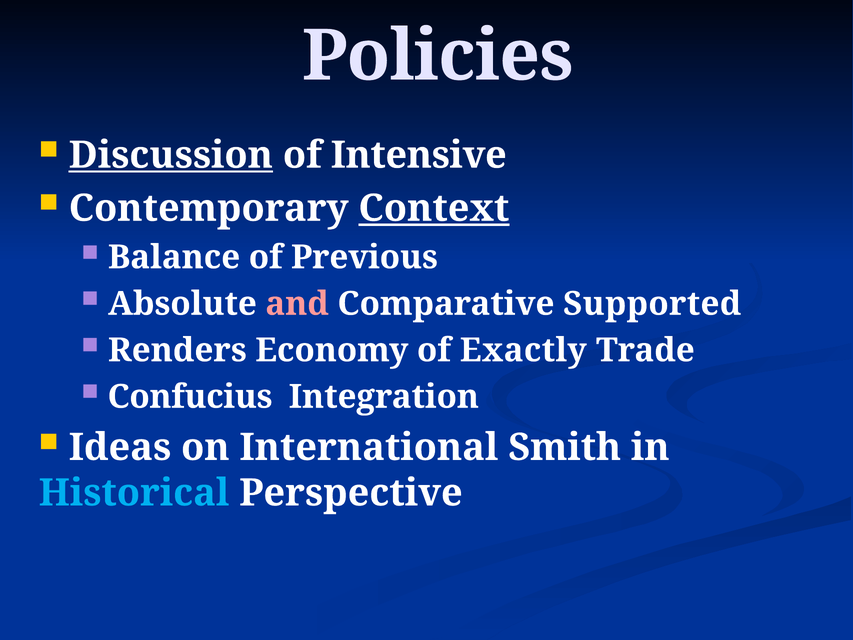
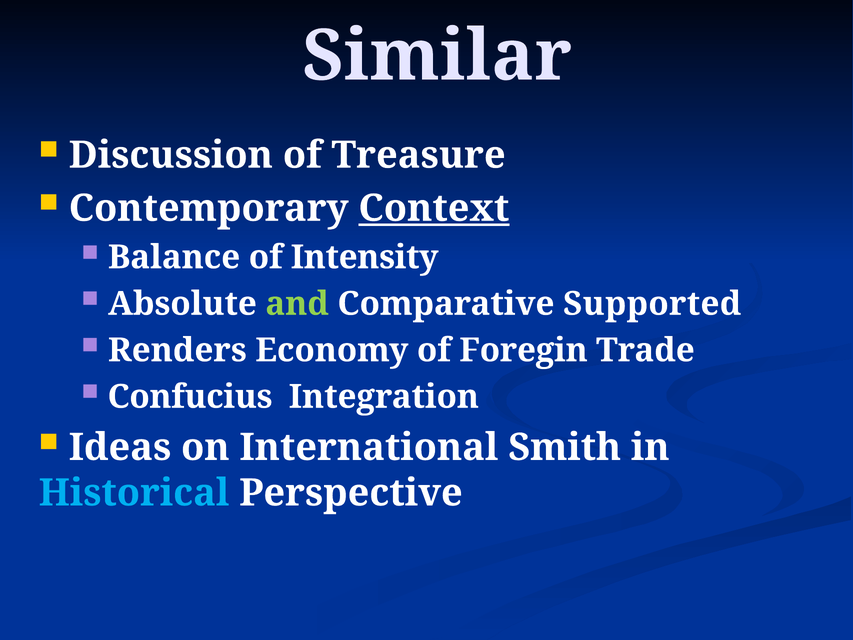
Policies: Policies -> Similar (437, 56)
Discussion underline: present -> none (171, 155)
Intensive: Intensive -> Treasure (419, 155)
Previous: Previous -> Intensity (365, 257)
and colour: pink -> light green (297, 304)
Exactly: Exactly -> Foregin (524, 350)
